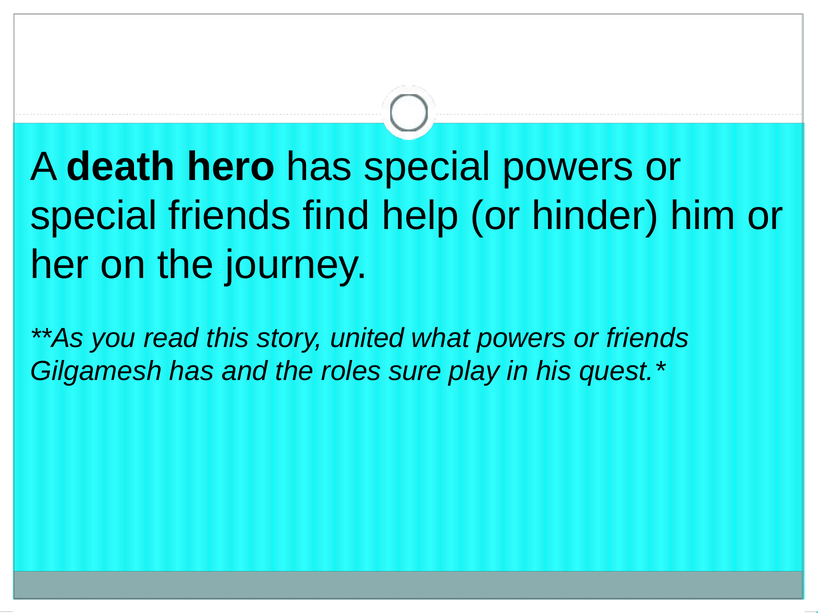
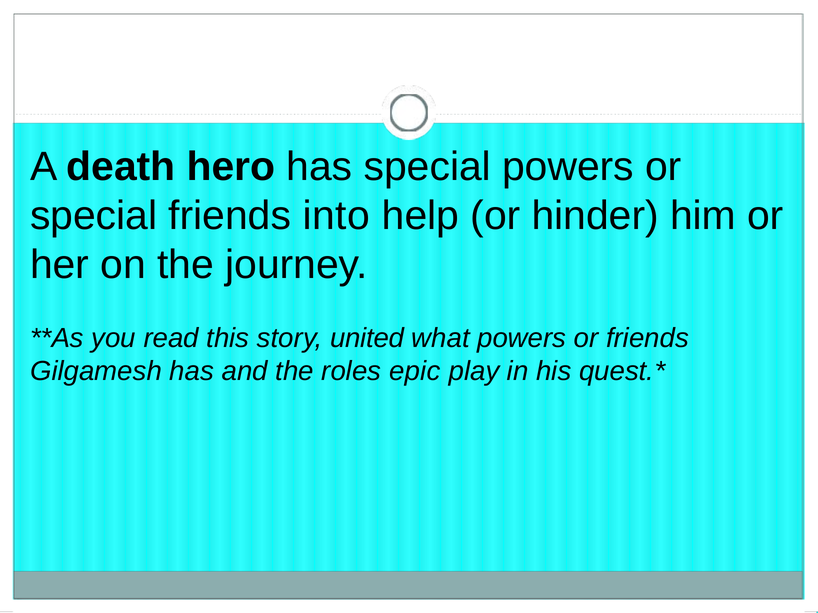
find: find -> into (336, 216)
sure: sure -> epic (415, 372)
